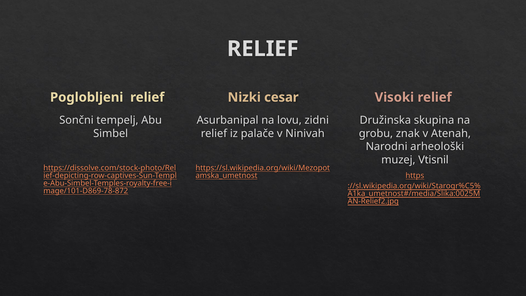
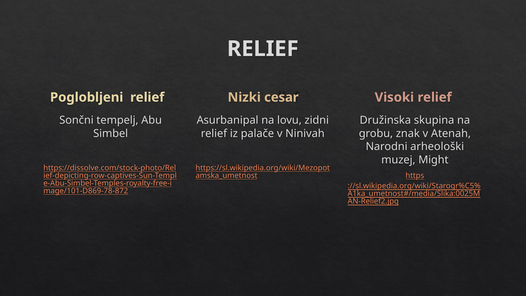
Vtisnil: Vtisnil -> Might (433, 160)
